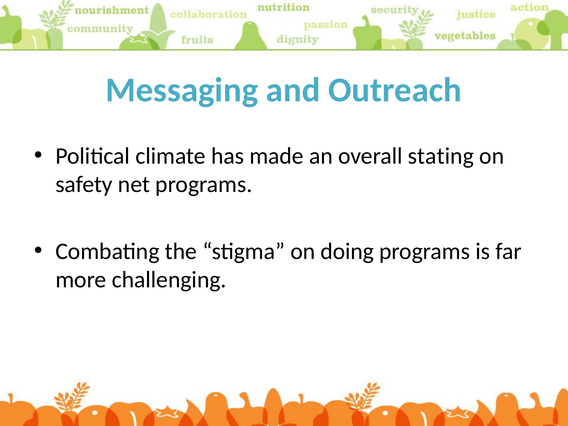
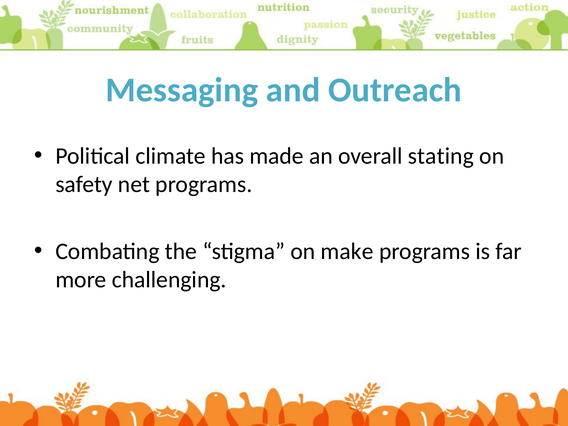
doing: doing -> make (347, 251)
